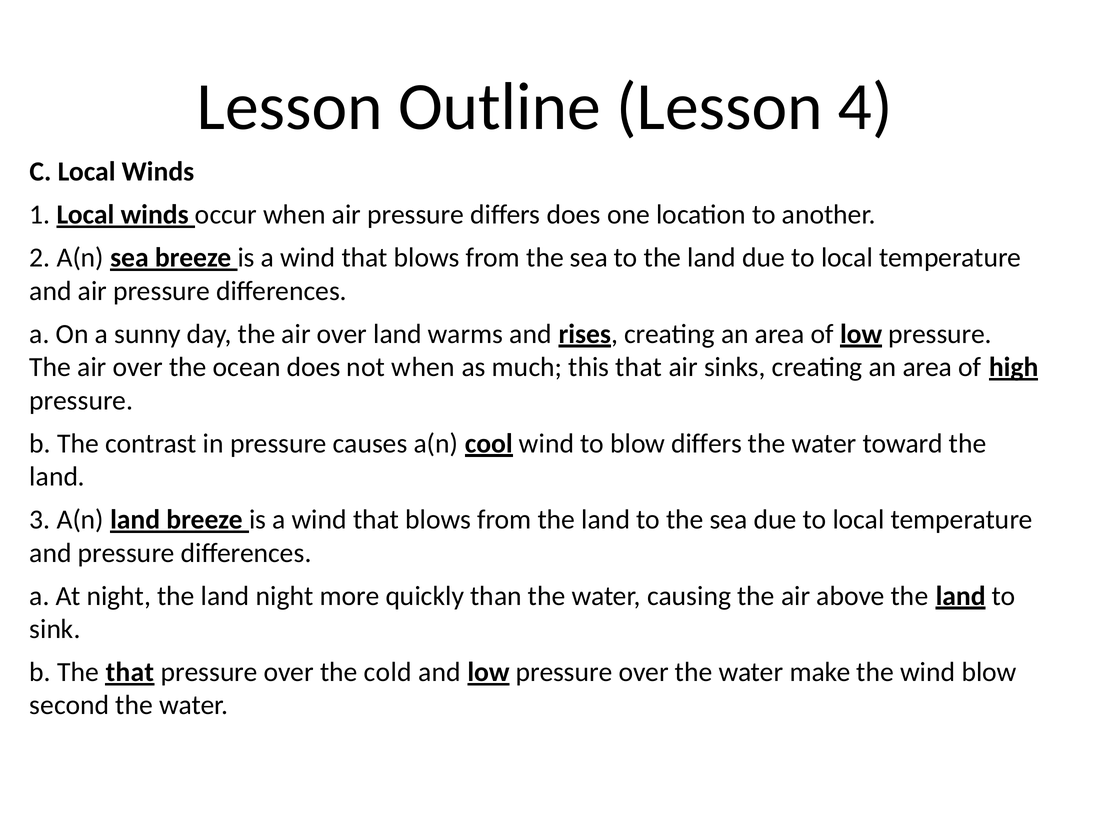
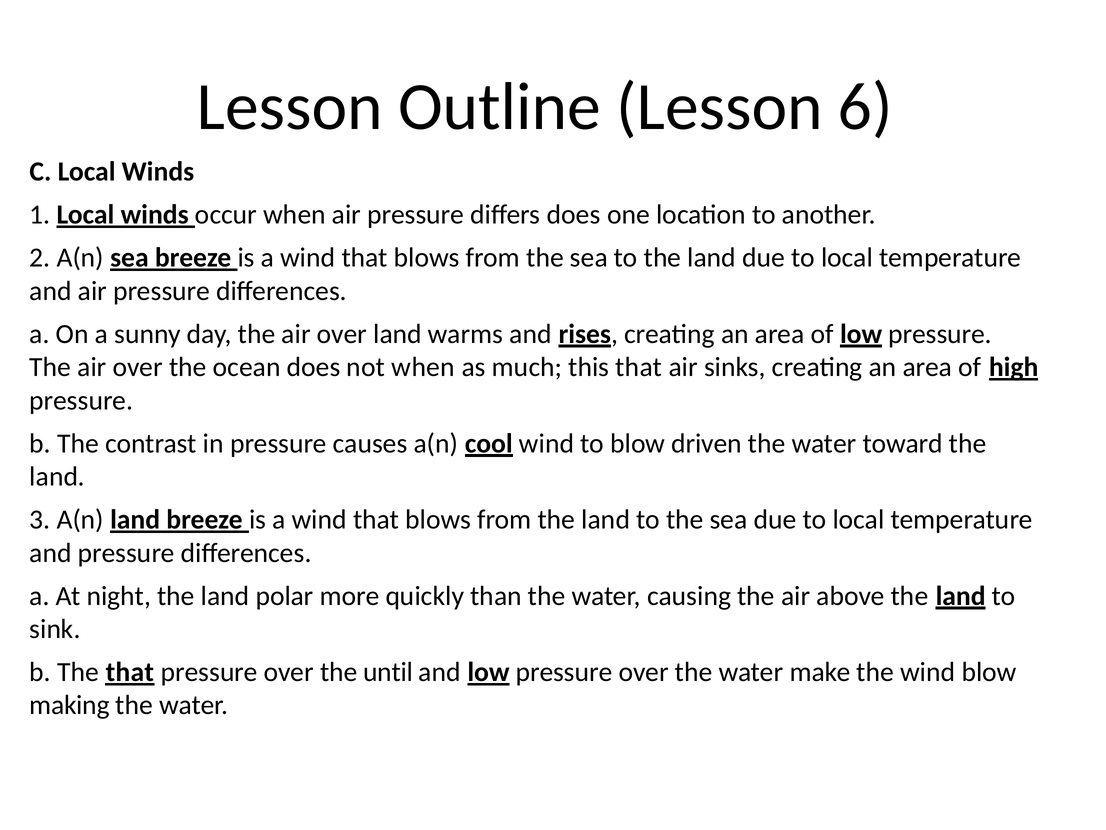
4: 4 -> 6 (865, 107)
blow differs: differs -> driven (707, 443)
land night: night -> polar (285, 596)
cold: cold -> until (388, 672)
second: second -> making (69, 705)
